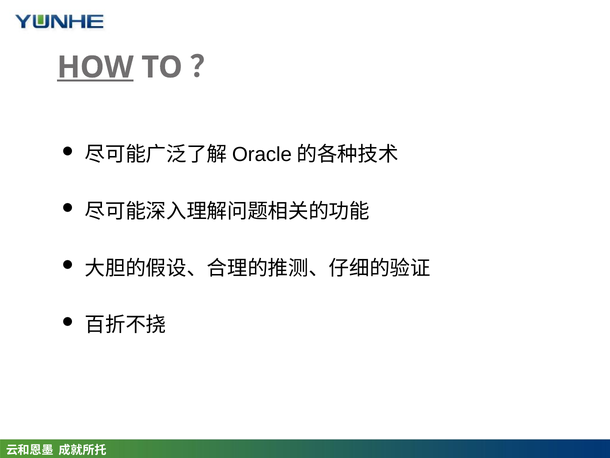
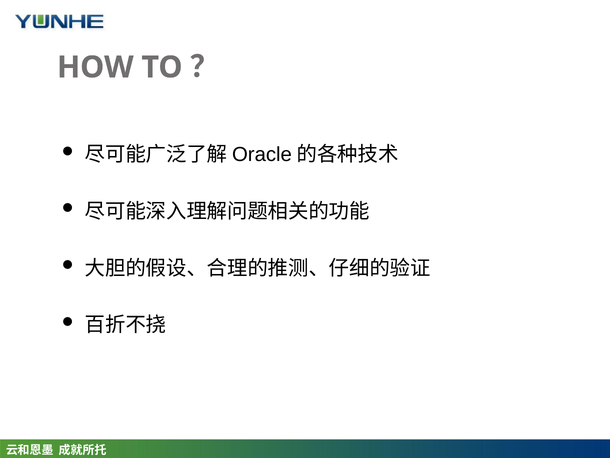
HOW underline: present -> none (95, 67)
